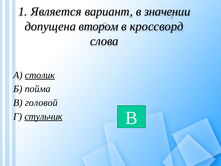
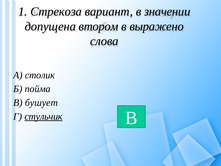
Является: Является -> Стрекоза (56, 12)
кроссворд: кроссворд -> выражено (157, 26)
столик underline: present -> none (40, 75)
головой: головой -> бушует (41, 103)
